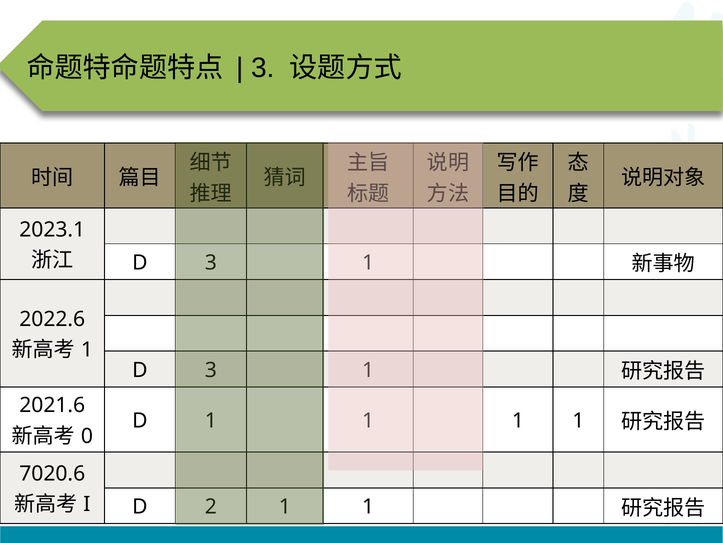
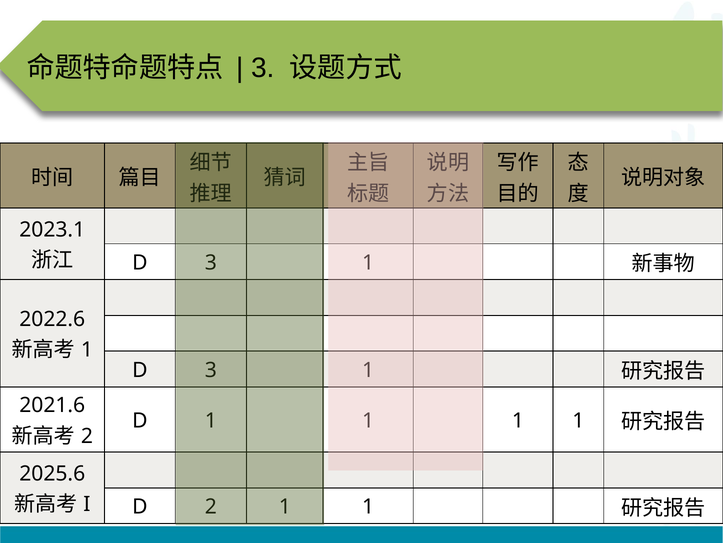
0: 0 -> 2 (87, 435)
7020.6: 7020.6 -> 2025.6 (52, 473)
